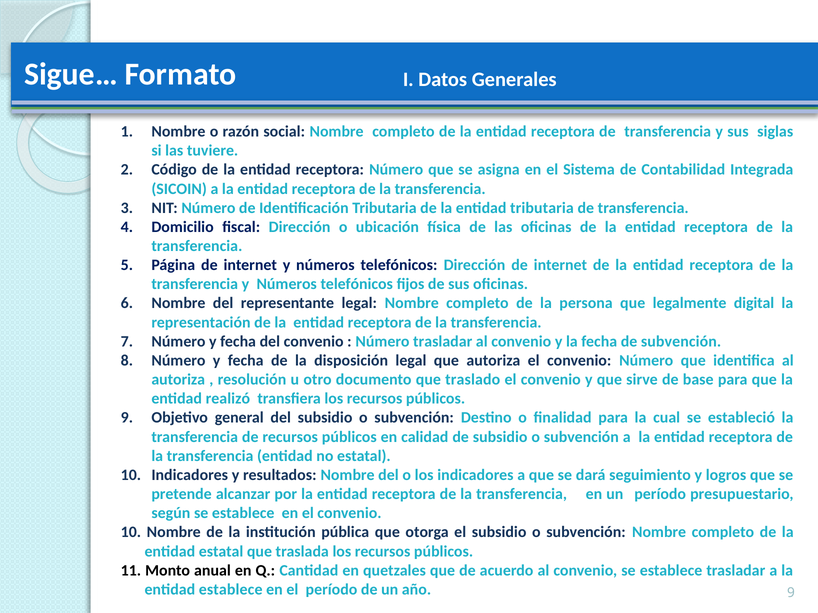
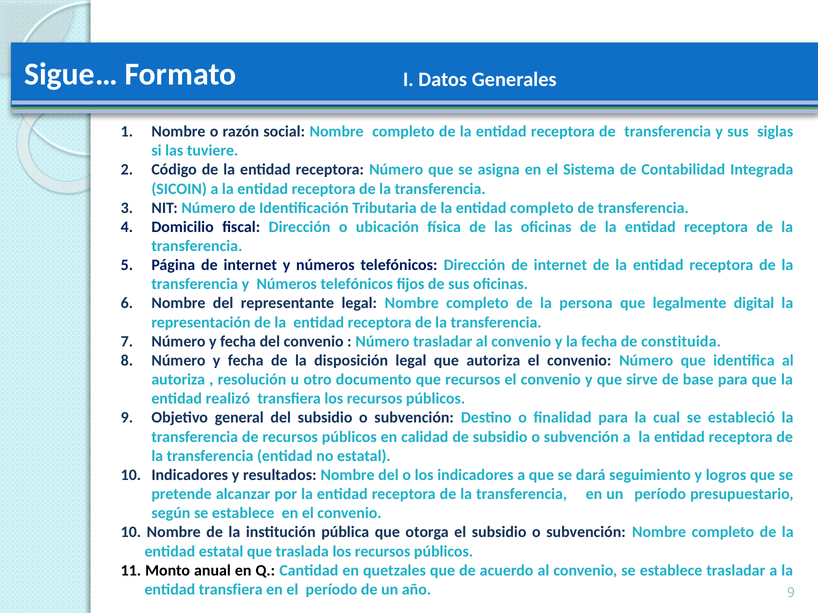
entidad tributaria: tributaria -> completo (542, 208)
de subvención: subvención -> constituida (681, 342)
que traslado: traslado -> recursos (473, 380)
entidad establece: establece -> transfiera (231, 590)
